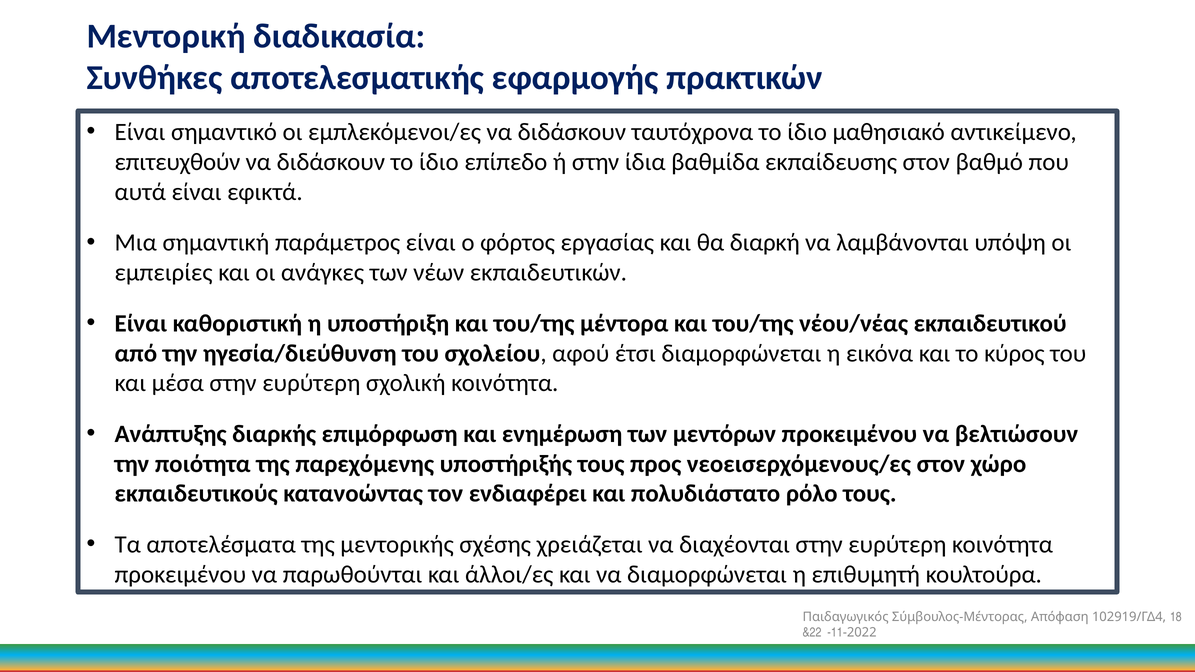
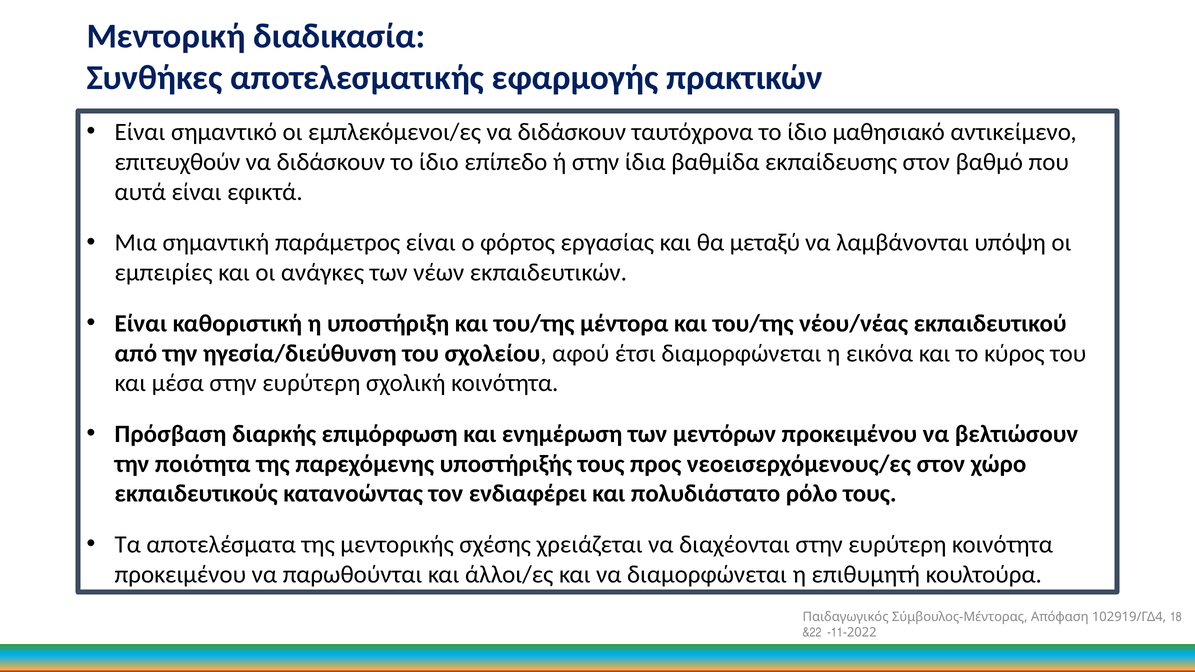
διαρκή: διαρκή -> μεταξύ (765, 243)
Ανάπτυξης: Ανάπτυξης -> Πρόσβαση (170, 434)
